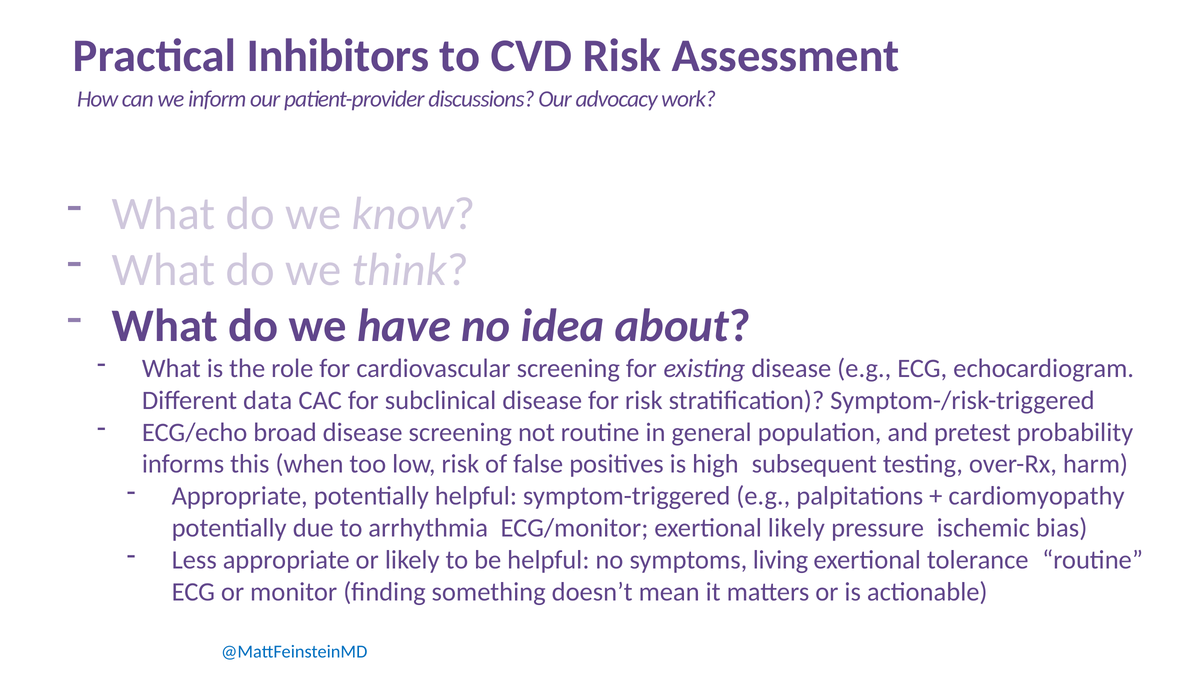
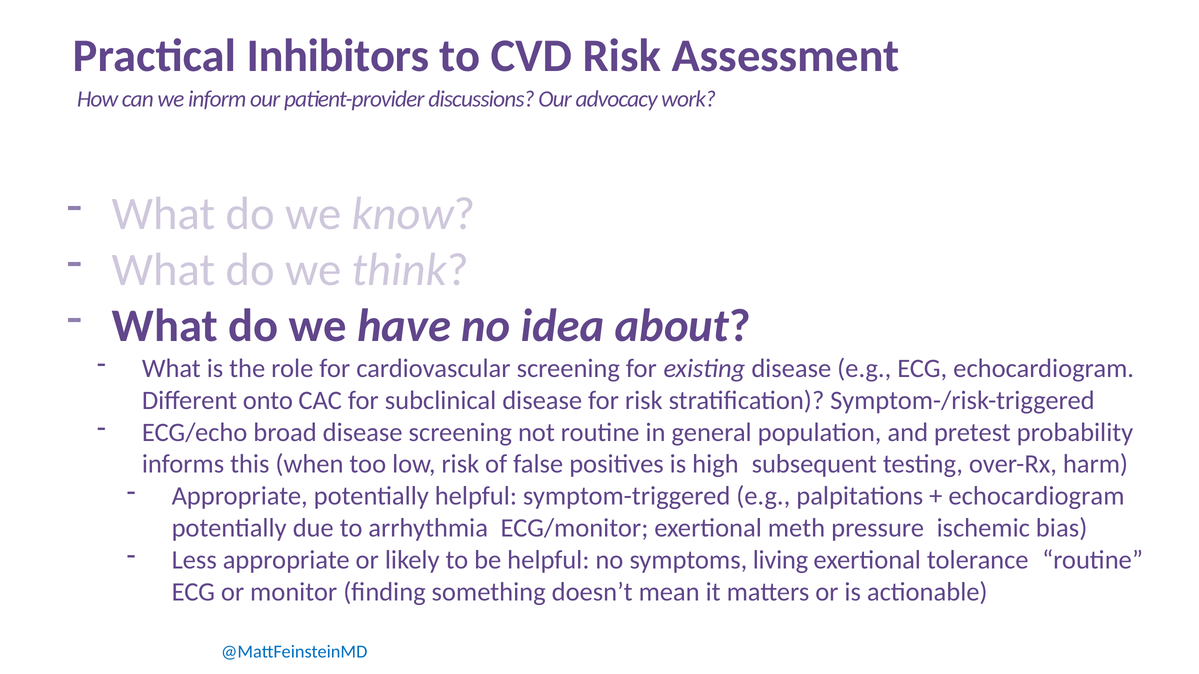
data: data -> onto (268, 401)
cardiomyopathy: cardiomyopathy -> echocardiogram (1036, 496)
exertional likely: likely -> meth (796, 528)
